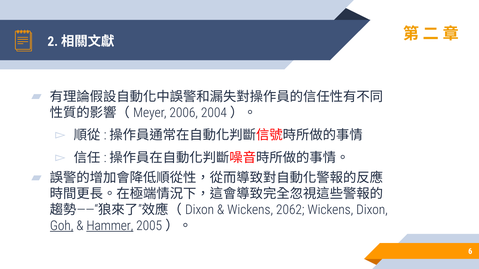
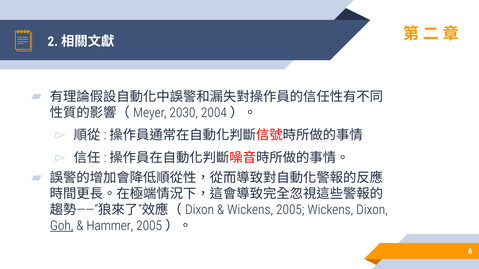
2006: 2006 -> 2030 (184, 113)
2062: 2062 -> 2005 (290, 210)
Hammer underline: present -> none (110, 226)
